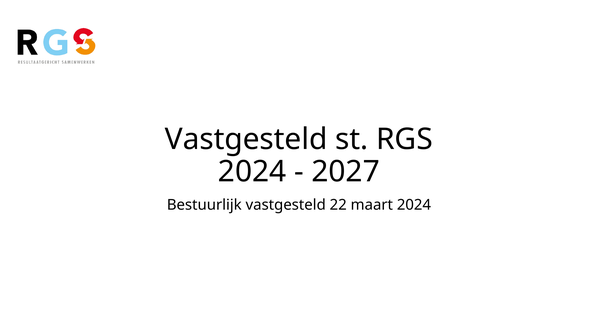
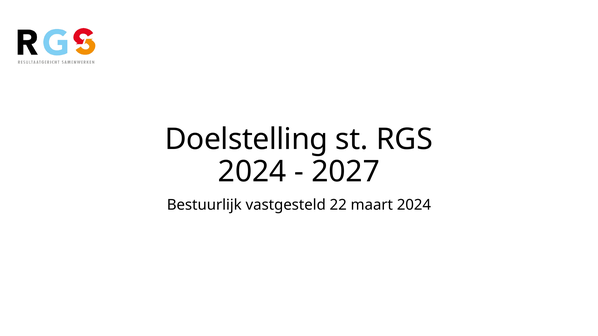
Vastgesteld: Vastgesteld -> Doelstelling (246, 140)
